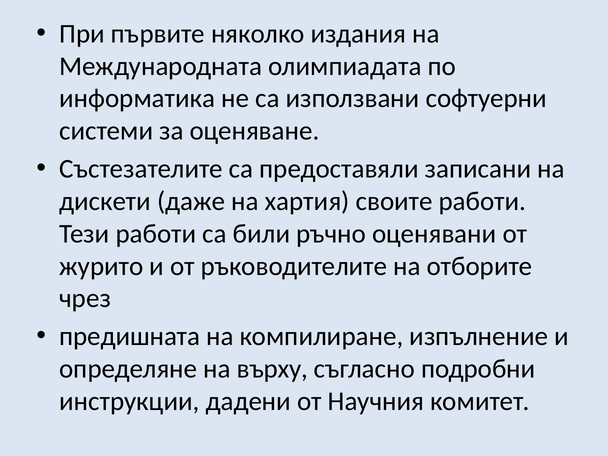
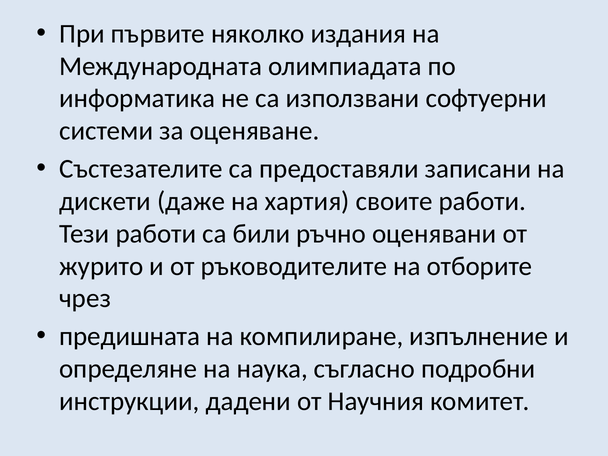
върху: върху -> наука (272, 369)
